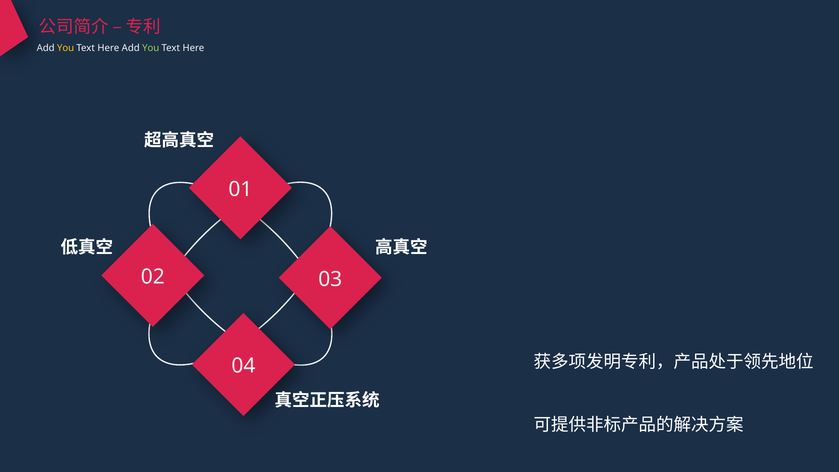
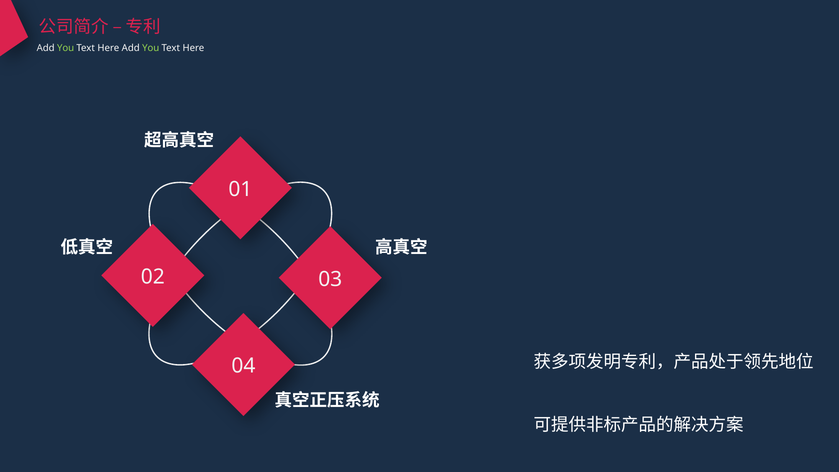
You colour: yellow -> light green (66, 48)
